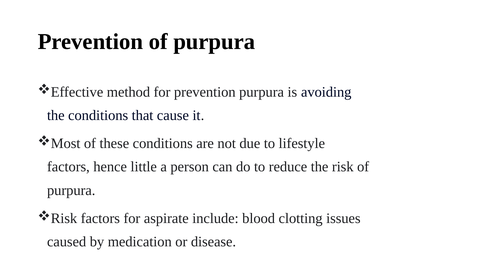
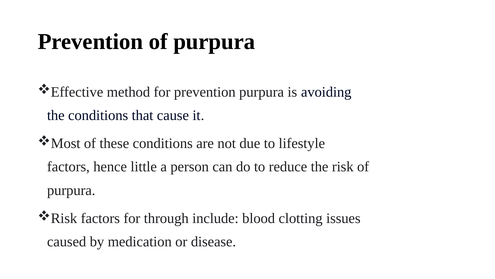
aspirate: aspirate -> through (166, 218)
